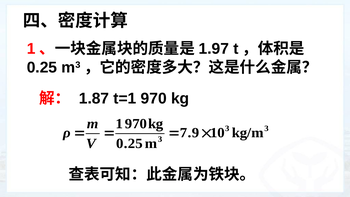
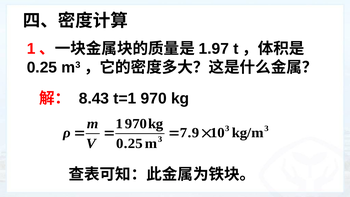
1.87: 1.87 -> 8.43 (94, 99)
